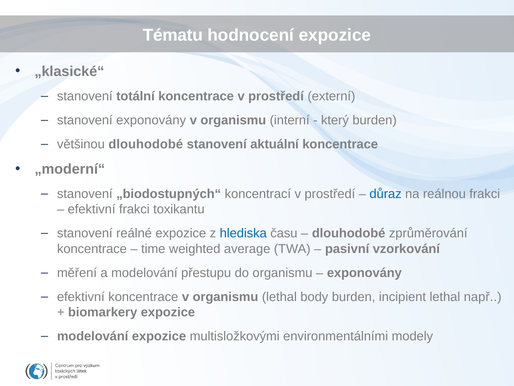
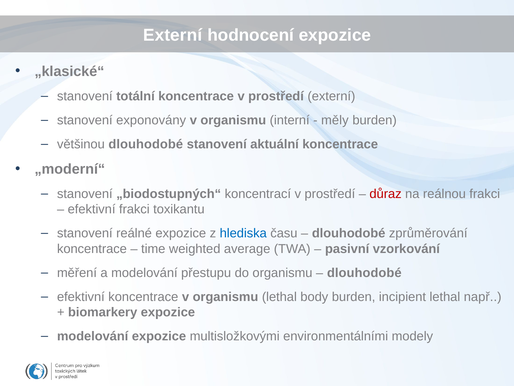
Tématu: Tématu -> Externí (173, 35)
který: který -> měly (335, 120)
důraz colour: blue -> red (386, 194)
exponovány: exponovány -> dlouhodobé (364, 272)
